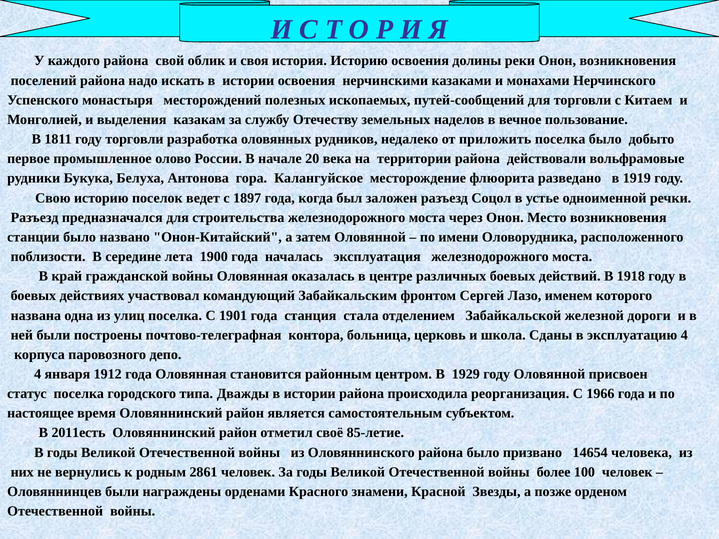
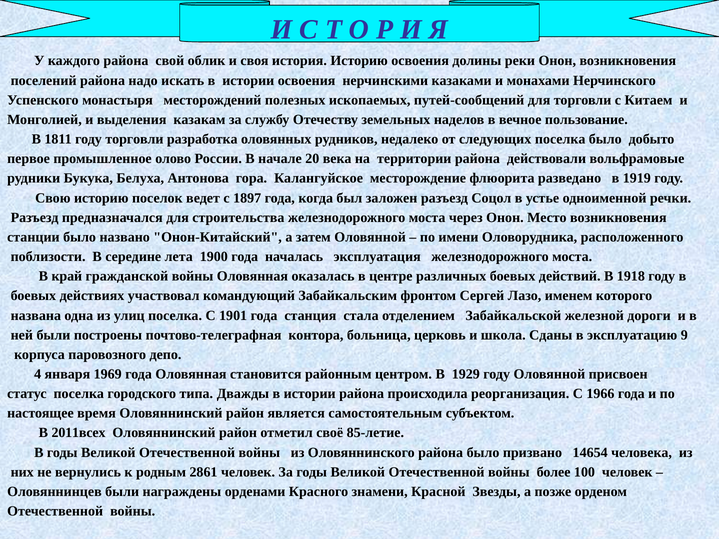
приложить: приложить -> следующих (495, 139)
эксплуатацию 4: 4 -> 9 (684, 335)
1912: 1912 -> 1969 (108, 374)
2011есть: 2011есть -> 2011всех (79, 433)
